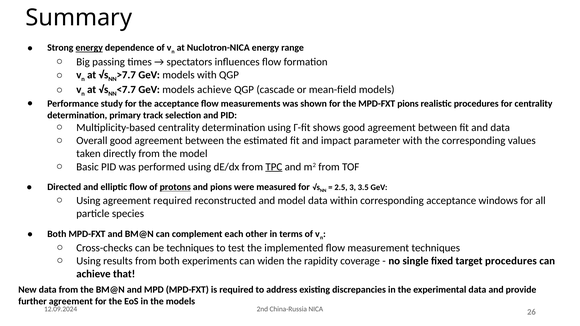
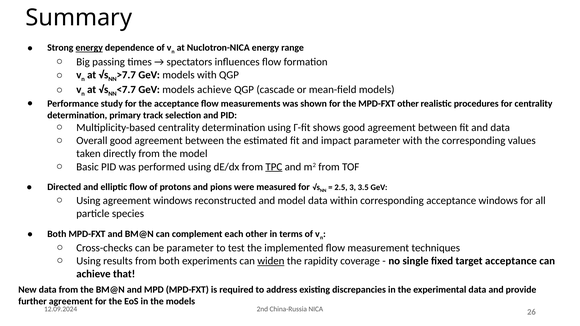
MPD-FXT pions: pions -> other (408, 104)
protons underline: present -> none (175, 187)
agreement required: required -> windows (173, 201)
be techniques: techniques -> parameter (190, 248)
widen underline: none -> present (271, 261)
target procedures: procedures -> acceptance (511, 261)
